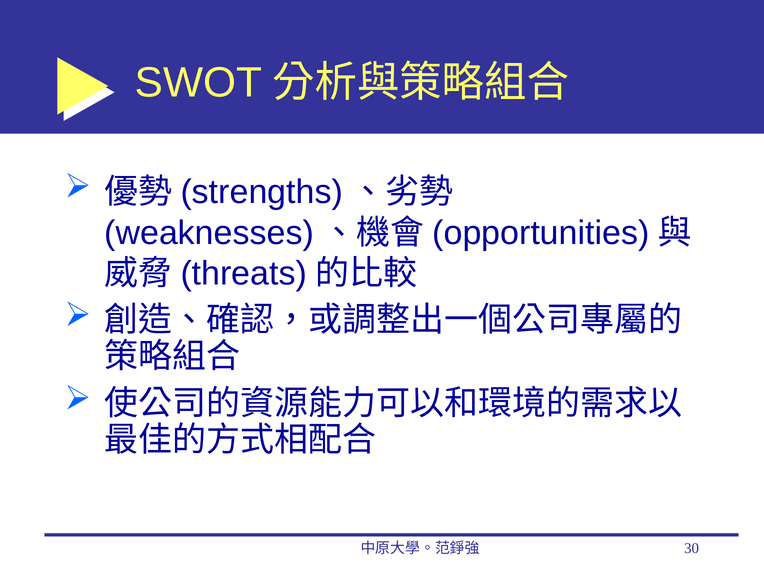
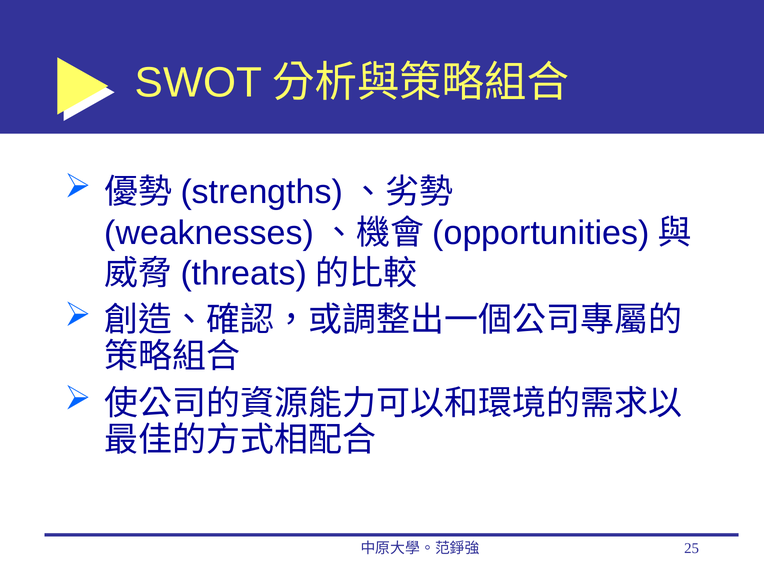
30: 30 -> 25 (692, 549)
